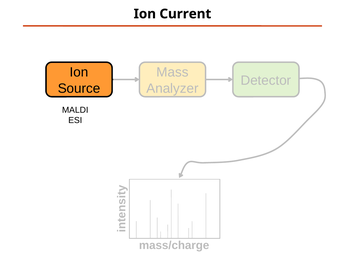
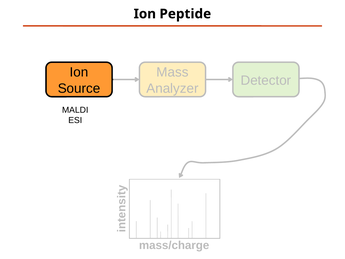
Current: Current -> Peptide (185, 14)
